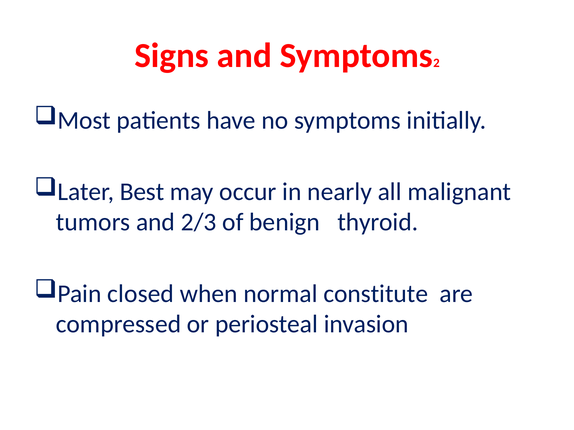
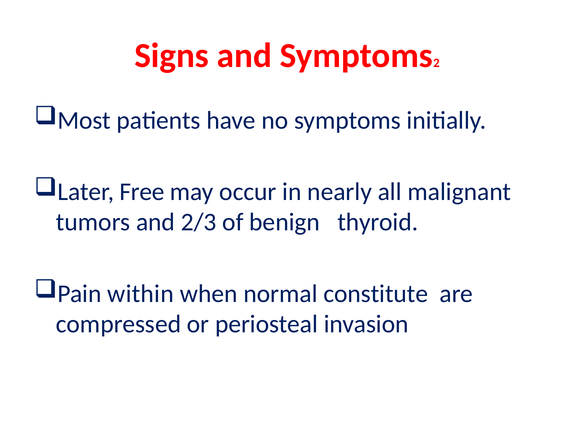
Best: Best -> Free (142, 192)
closed: closed -> within (141, 294)
